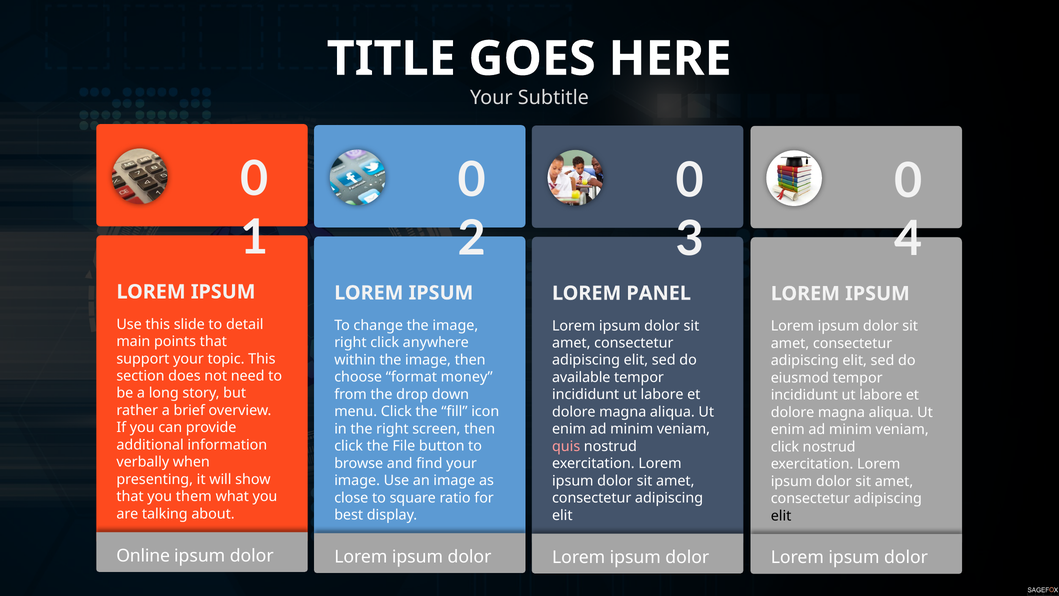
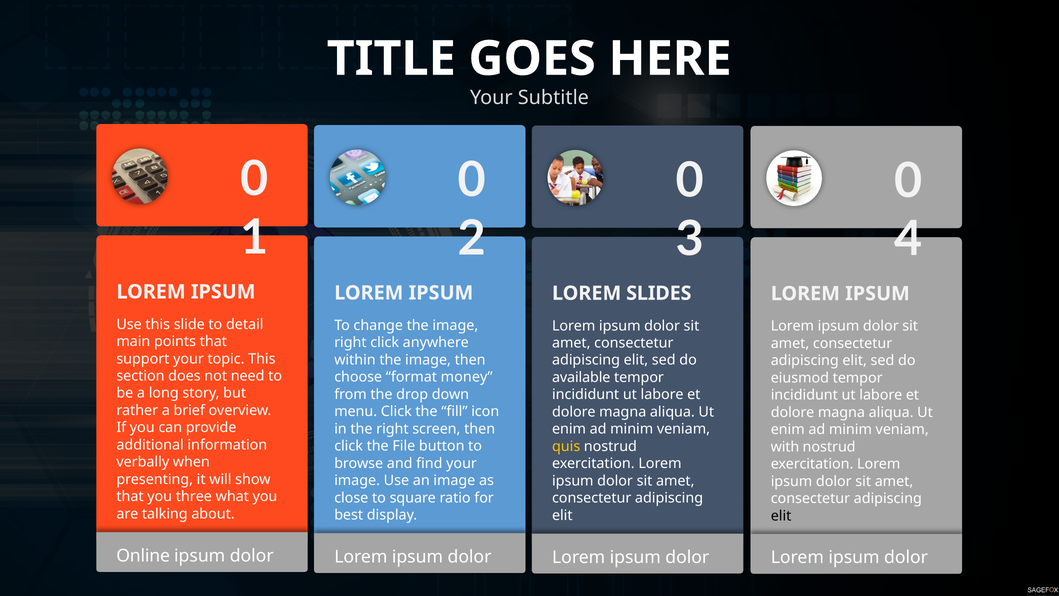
PANEL: PANEL -> SLIDES (659, 293)
quis colour: pink -> yellow (566, 446)
click: click -> with (785, 447)
them: them -> three (194, 496)
